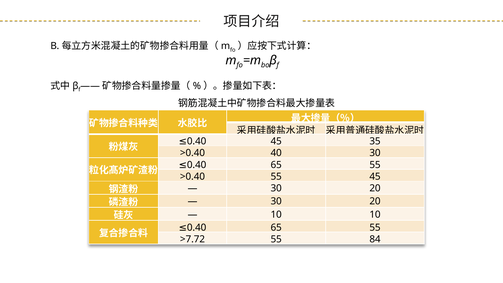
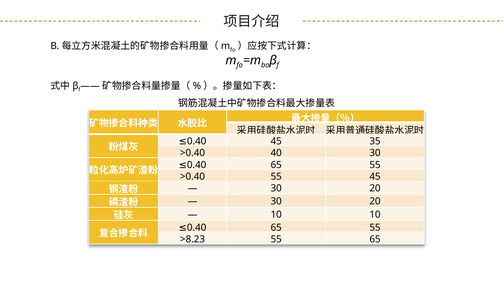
>7.72: >7.72 -> >8.23 (192, 239)
55 84: 84 -> 65 (375, 239)
